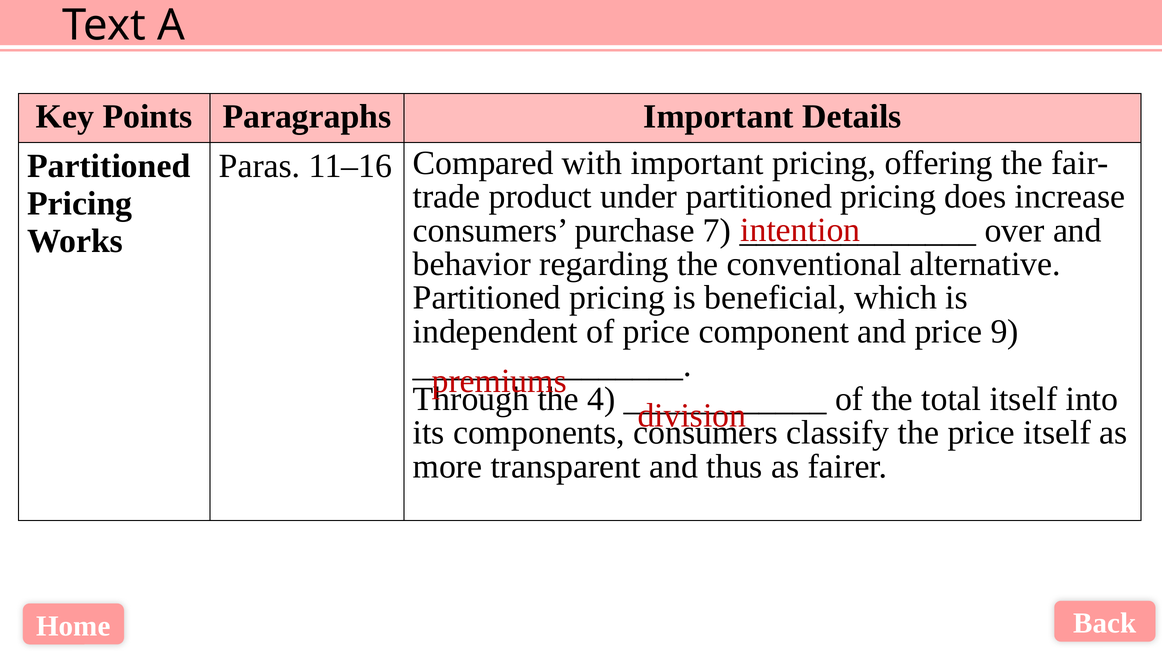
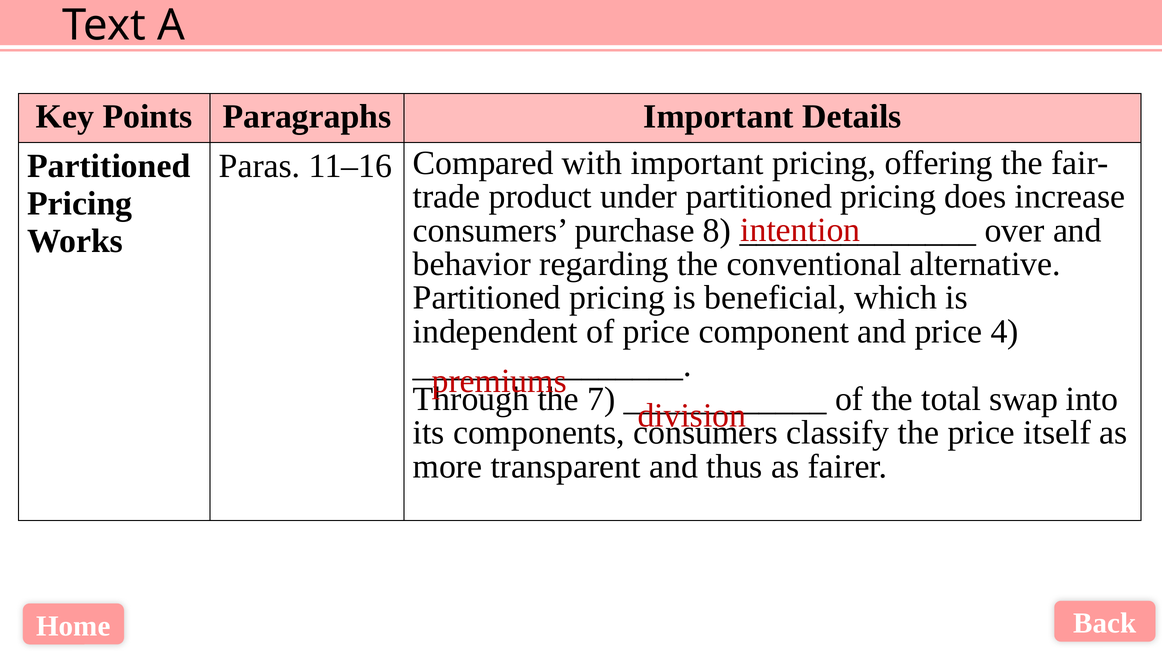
7: 7 -> 8 (717, 230)
9: 9 -> 4 (1005, 332)
4: 4 -> 7 (601, 399)
total itself: itself -> swap (1024, 399)
